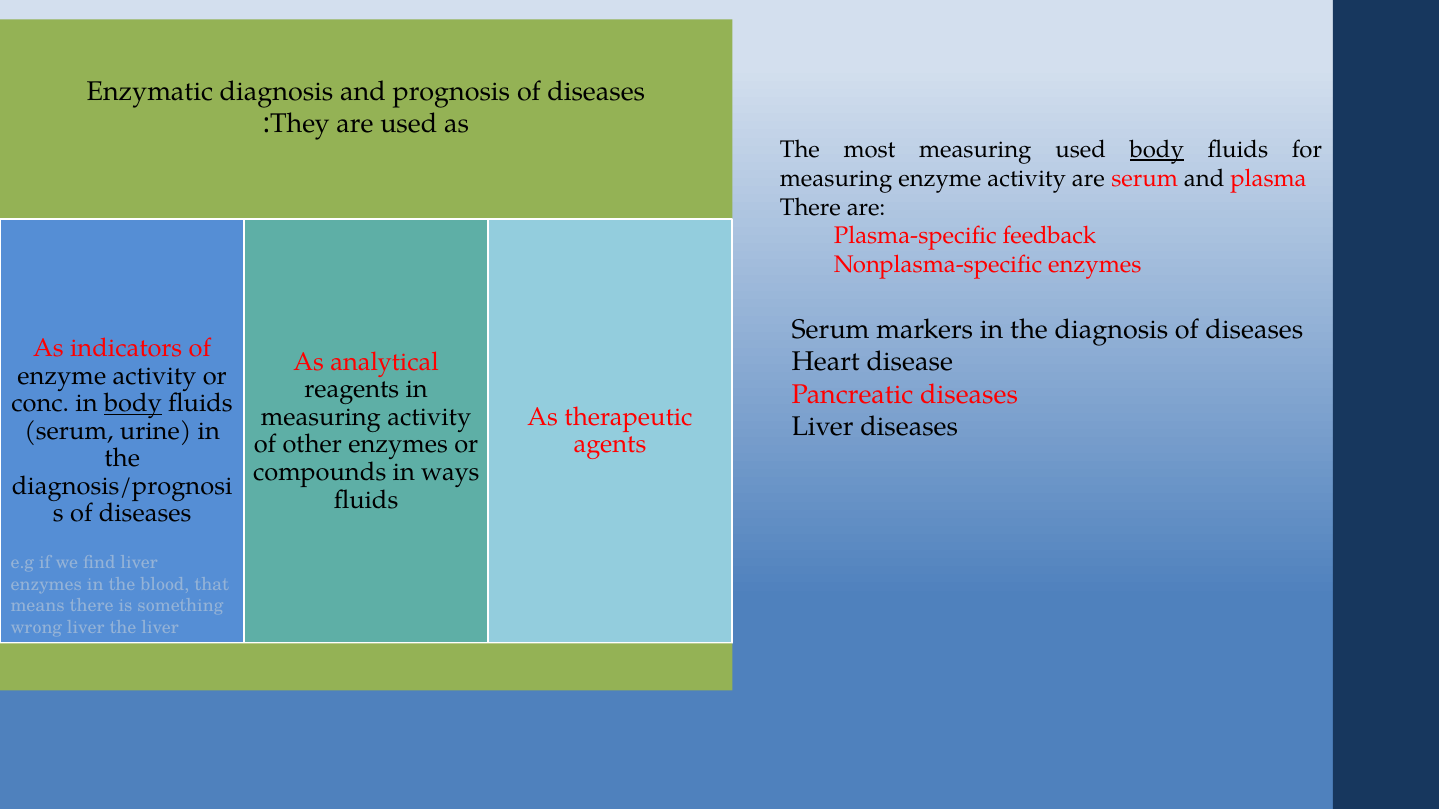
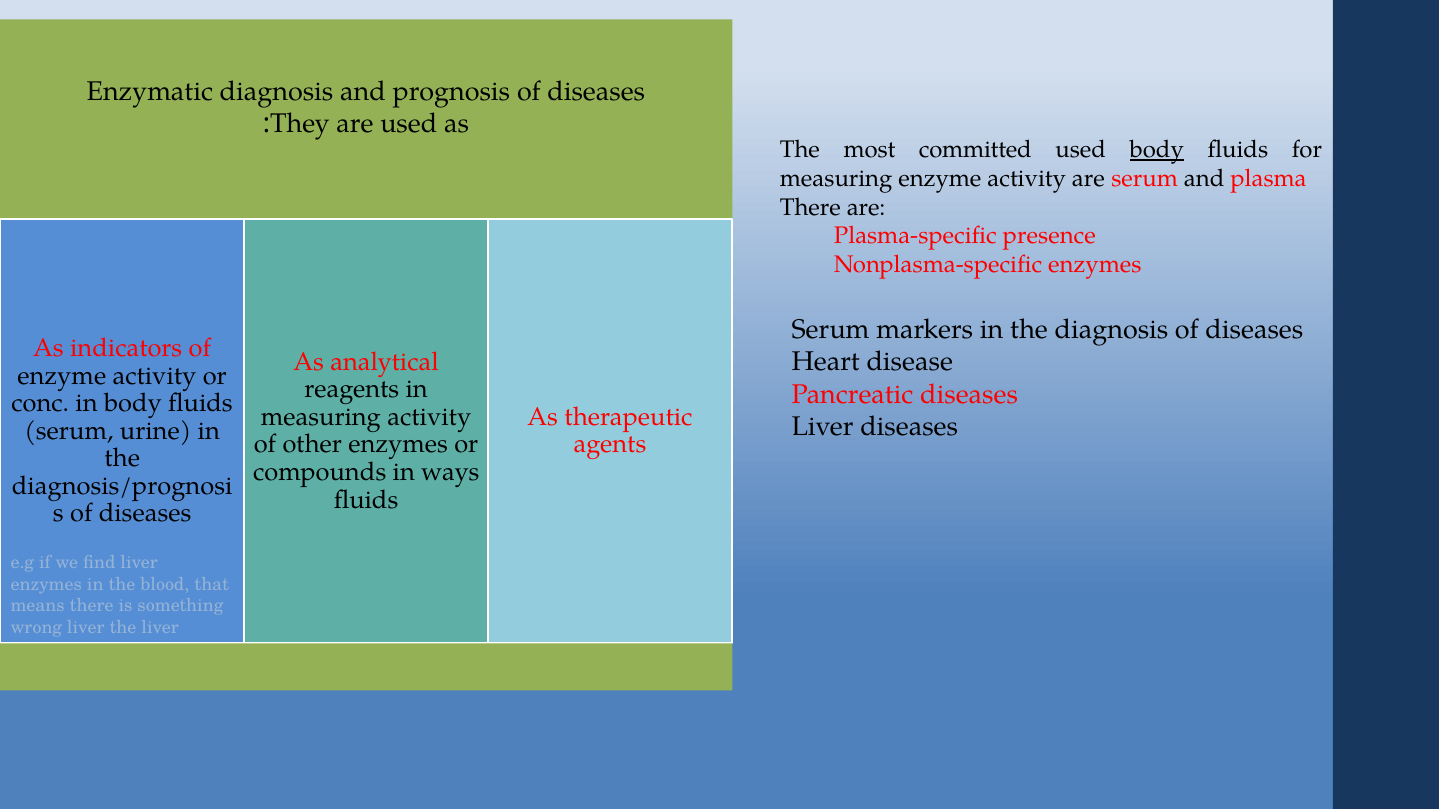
most measuring: measuring -> committed (975, 150)
feedback: feedback -> presence (1049, 236)
body underline: present -> none (133, 404)
